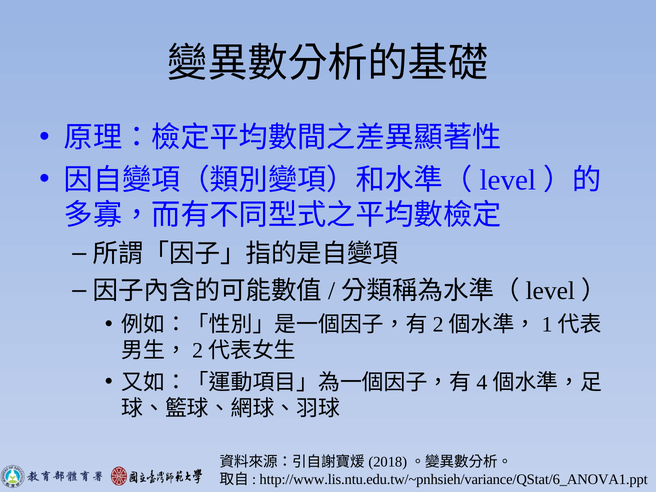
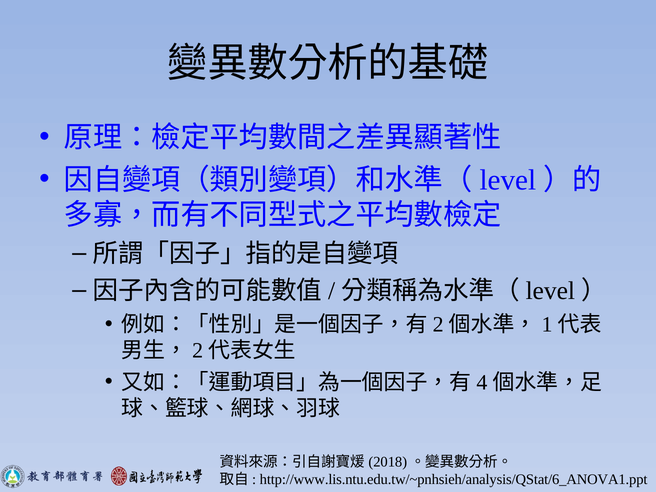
http://www.lis.ntu.edu.tw/~pnhsieh/variance/QStat/6_ANOVA1.ppt: http://www.lis.ntu.edu.tw/~pnhsieh/variance/QStat/6_ANOVA1.ppt -> http://www.lis.ntu.edu.tw/~pnhsieh/analysis/QStat/6_ANOVA1.ppt (454, 479)
